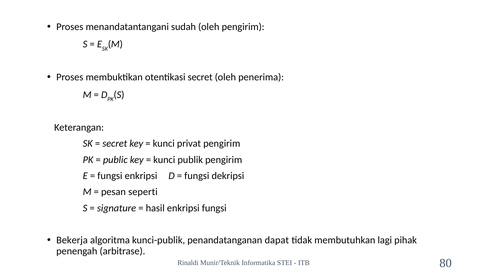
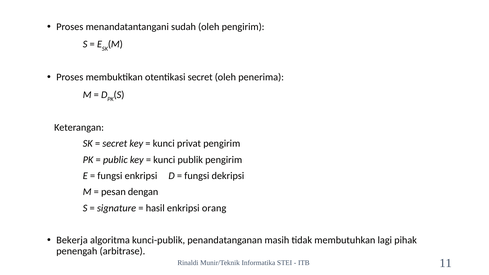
seperti: seperti -> dengan (143, 192)
enkripsi fungsi: fungsi -> orang (214, 208)
dapat: dapat -> masih (277, 240)
80: 80 -> 11 (446, 263)
